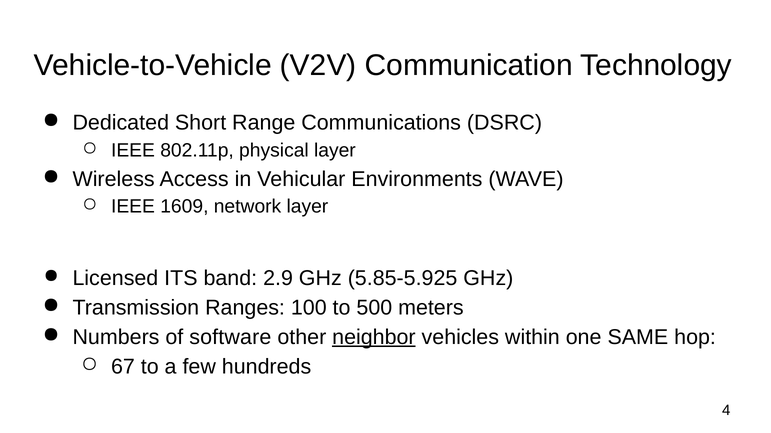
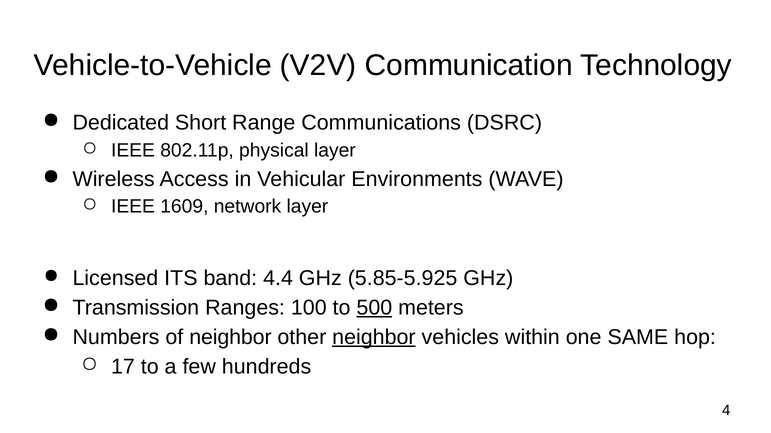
2.9: 2.9 -> 4.4 (278, 279)
500 underline: none -> present (374, 308)
of software: software -> neighbor (230, 338)
67: 67 -> 17 (123, 367)
